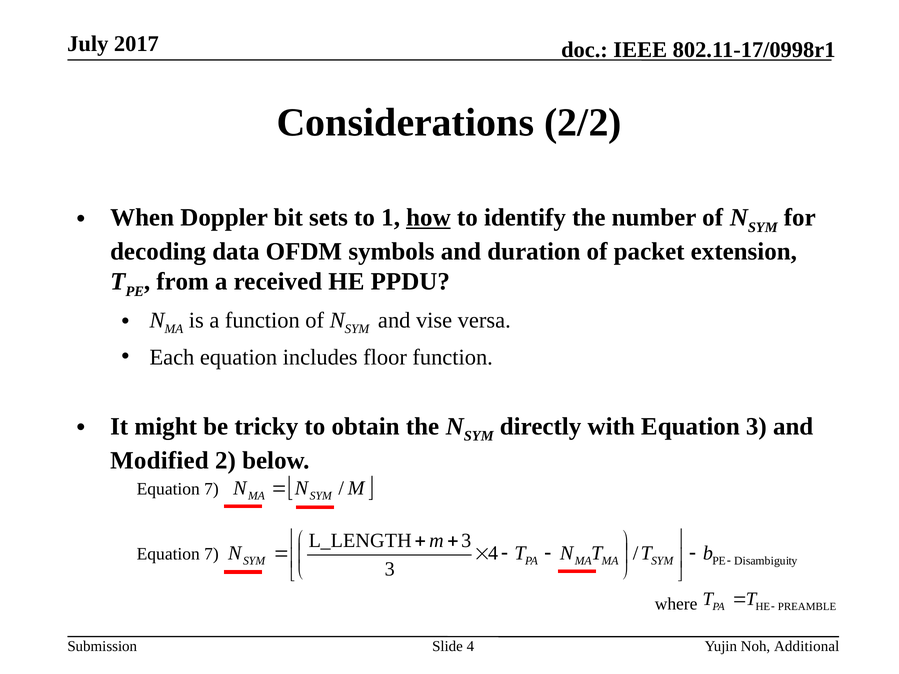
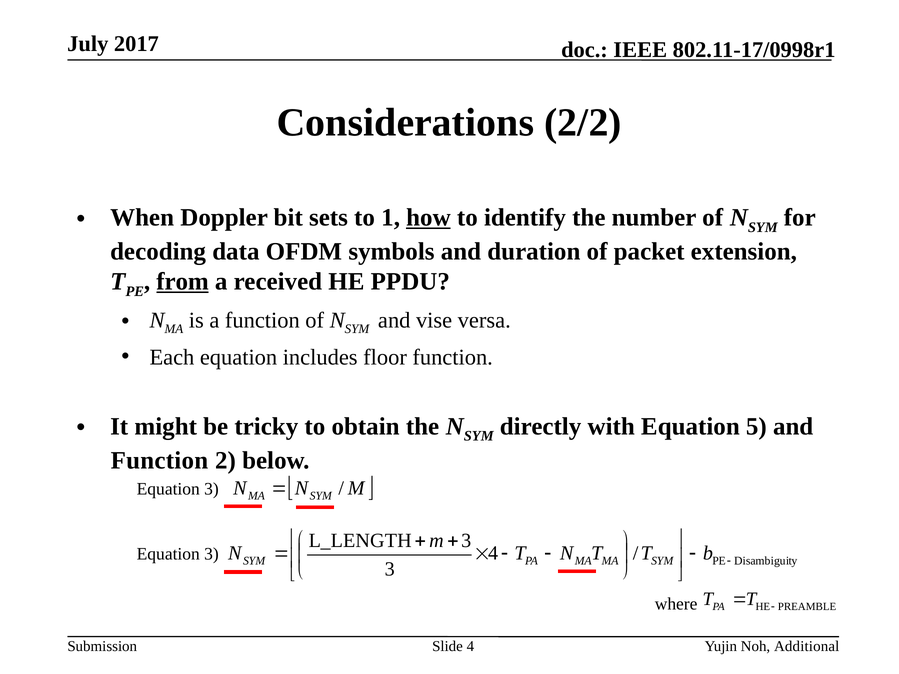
from underline: none -> present (183, 282)
Equation 3: 3 -> 5 (756, 427)
Modified: Modified -> Function (159, 461)
7: 7 -> 3 (212, 489)
7: 7 -> 3 (212, 554)
